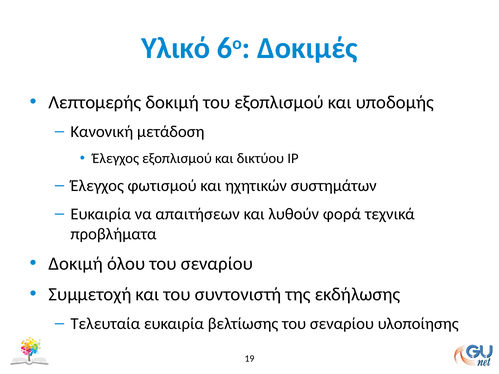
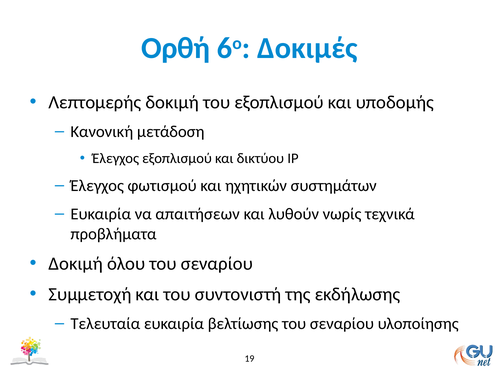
Υλικό: Υλικό -> Ορθή (176, 48)
φορά: φορά -> νωρίς (342, 214)
